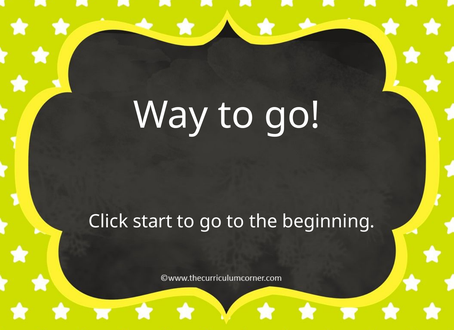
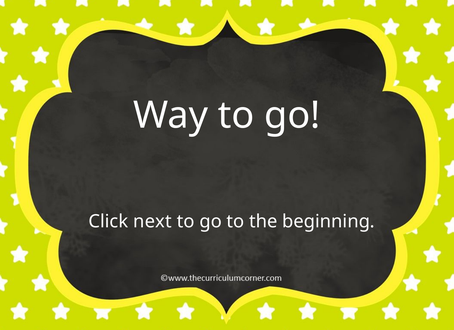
start: start -> next (152, 221)
